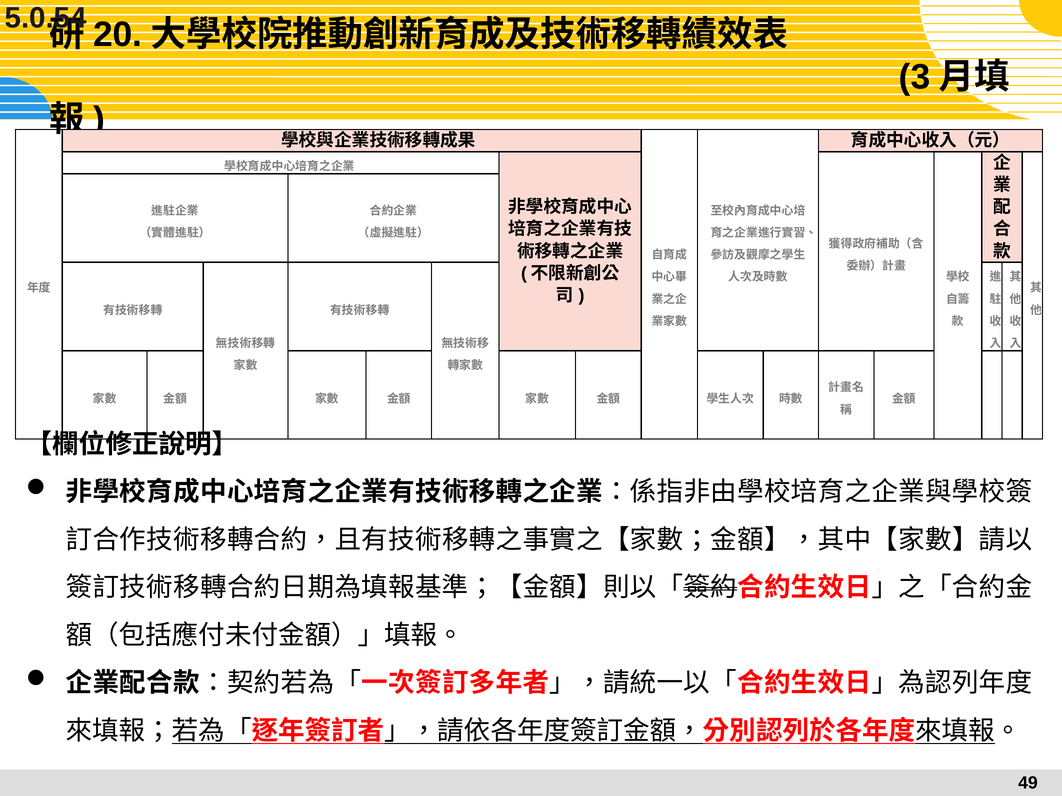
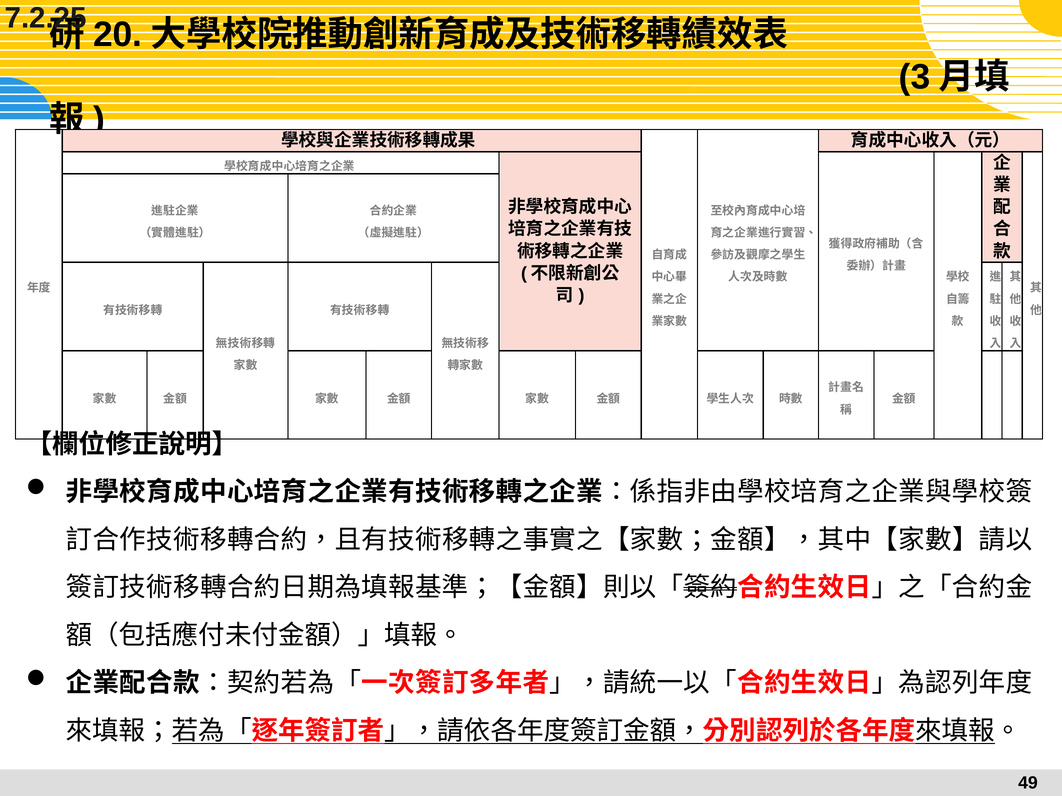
5.0.54: 5.0.54 -> 7.2.25 (46, 18)
